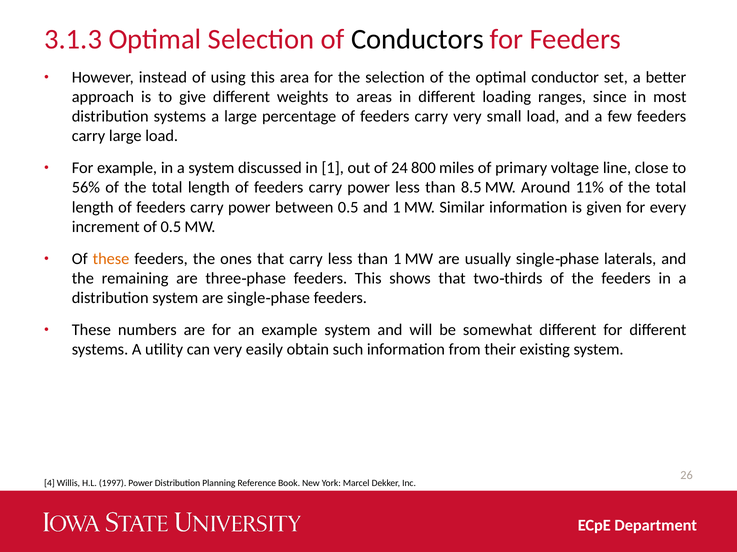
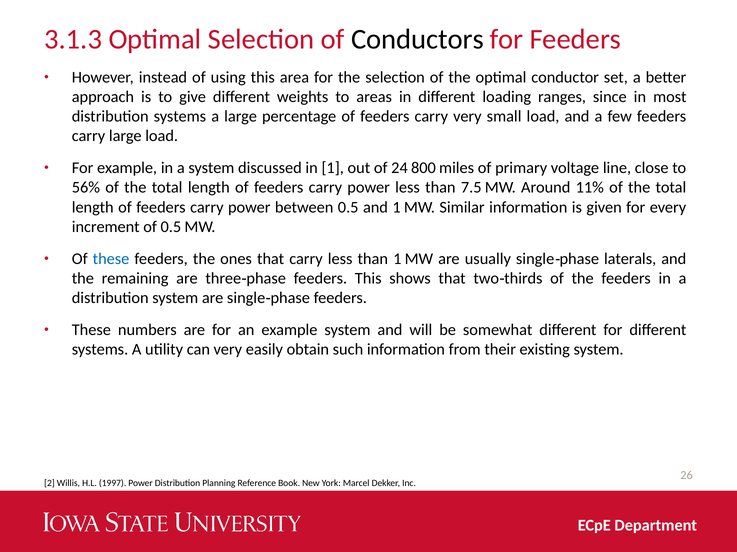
8.5: 8.5 -> 7.5 (471, 188)
these colour: orange -> blue (111, 259)
4: 4 -> 2 (49, 484)
